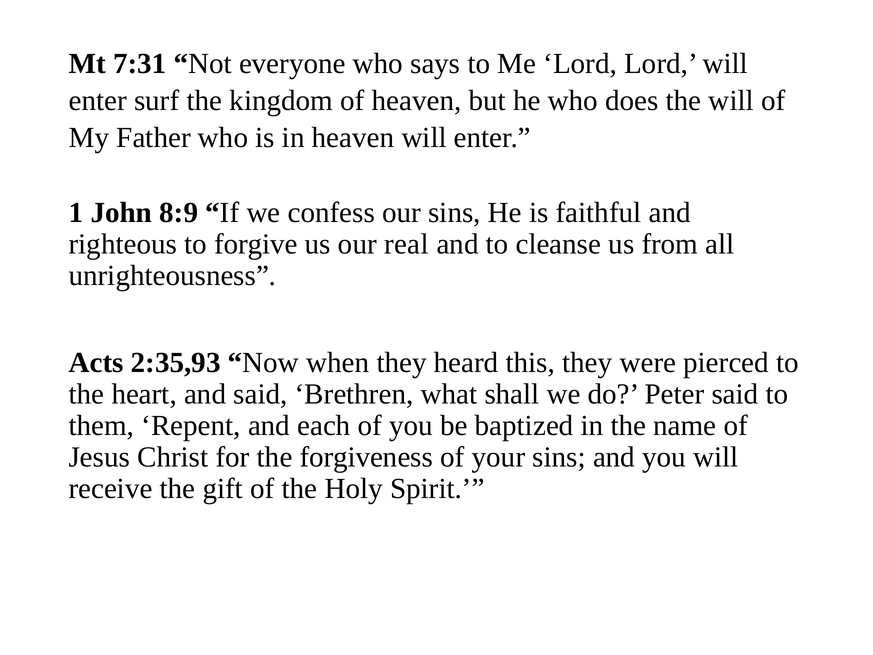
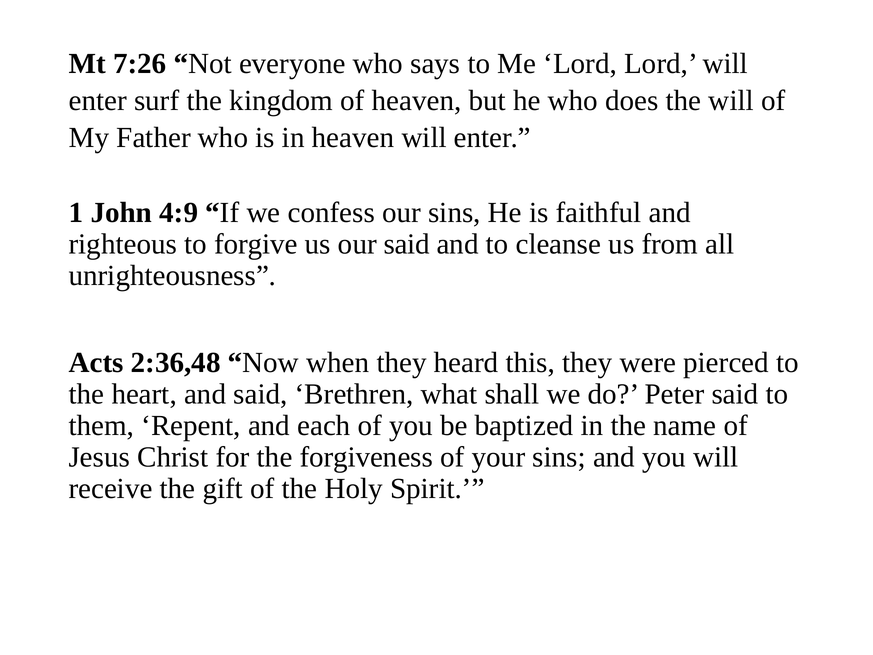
7:31: 7:31 -> 7:26 (140, 64)
8:9: 8:9 -> 4:9 (179, 213)
our real: real -> said (407, 244)
2:35,93: 2:35,93 -> 2:36,48 (176, 363)
